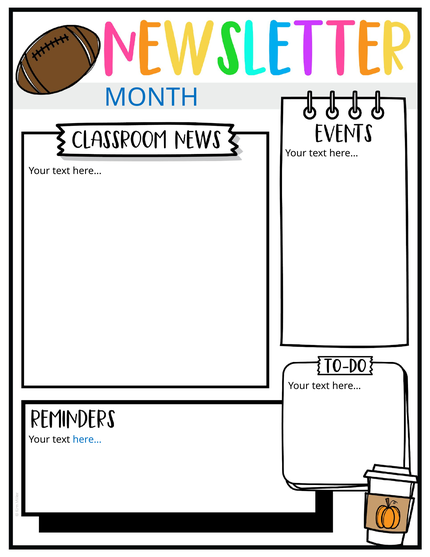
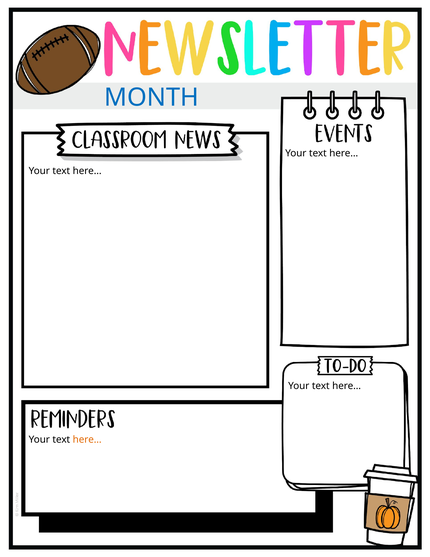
here… colour: blue -> orange (87, 439)
